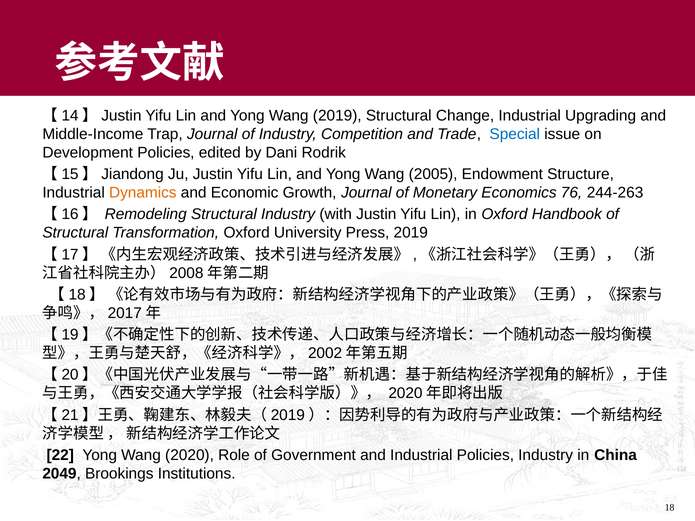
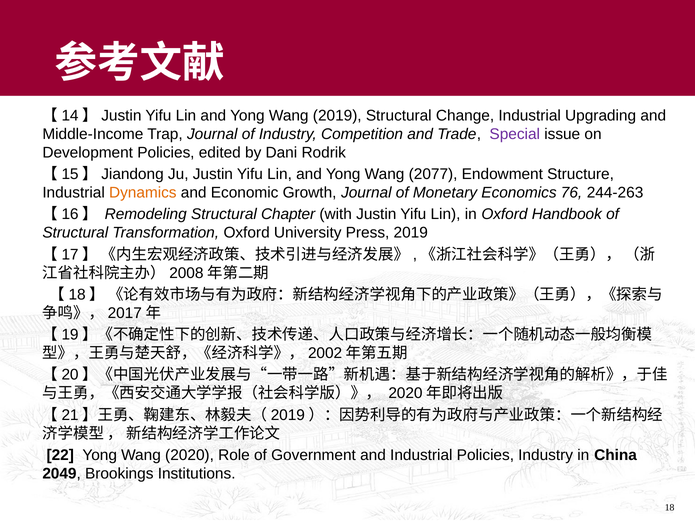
Special colour: blue -> purple (515, 134)
2005: 2005 -> 2077 (433, 174)
Structural Industry: Industry -> Chapter (288, 214)
